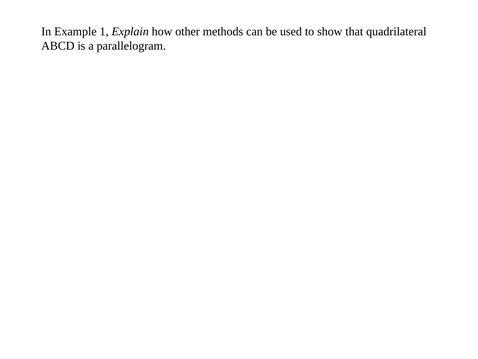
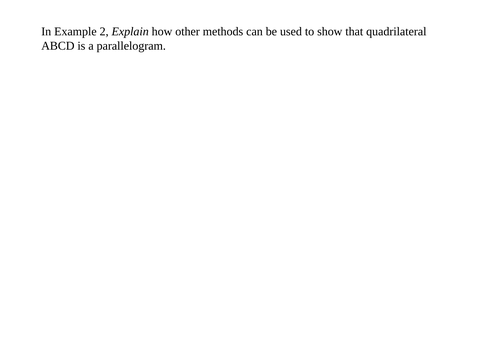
1: 1 -> 2 (104, 32)
